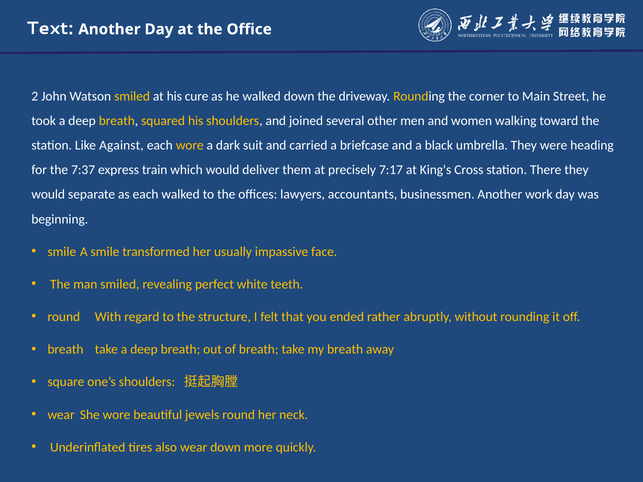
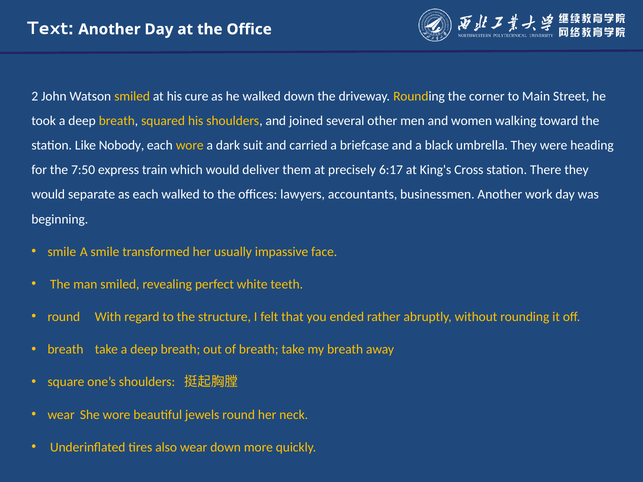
Against: Against -> Nobody (122, 145)
7:37: 7:37 -> 7:50 (83, 170)
7:17: 7:17 -> 6:17 (391, 170)
